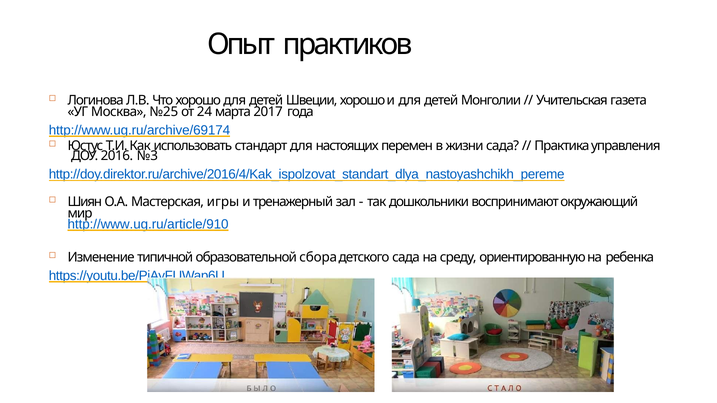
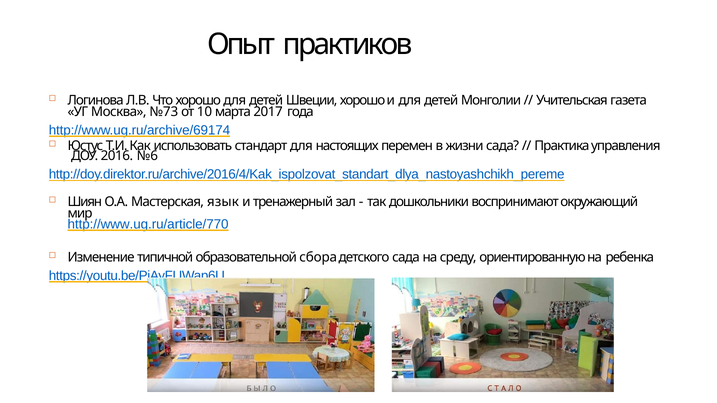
№25: №25 -> №73 (164, 112)
24: 24 -> 10 (204, 112)
№3: №3 -> №6 (147, 156)
игры: игры -> язык (223, 202)
http://www.ug.ru/article/910: http://www.ug.ru/article/910 -> http://www.ug.ru/article/770 (148, 225)
